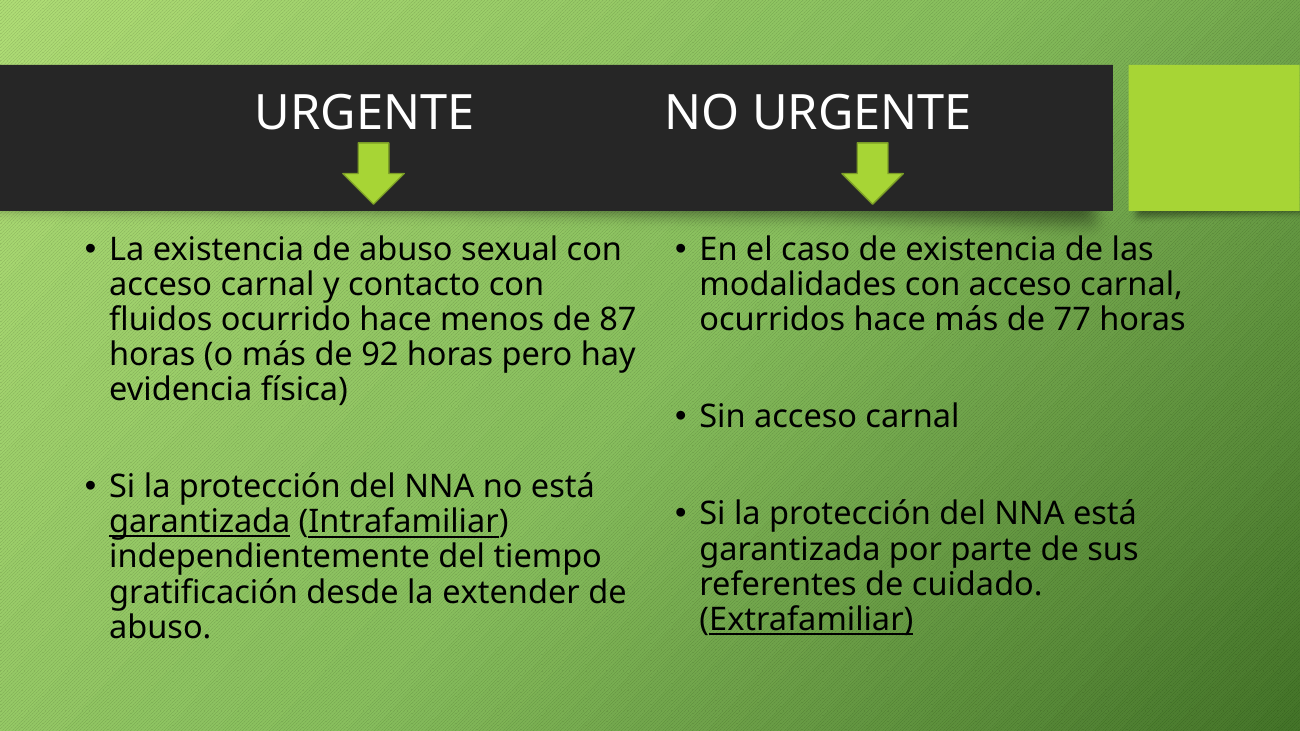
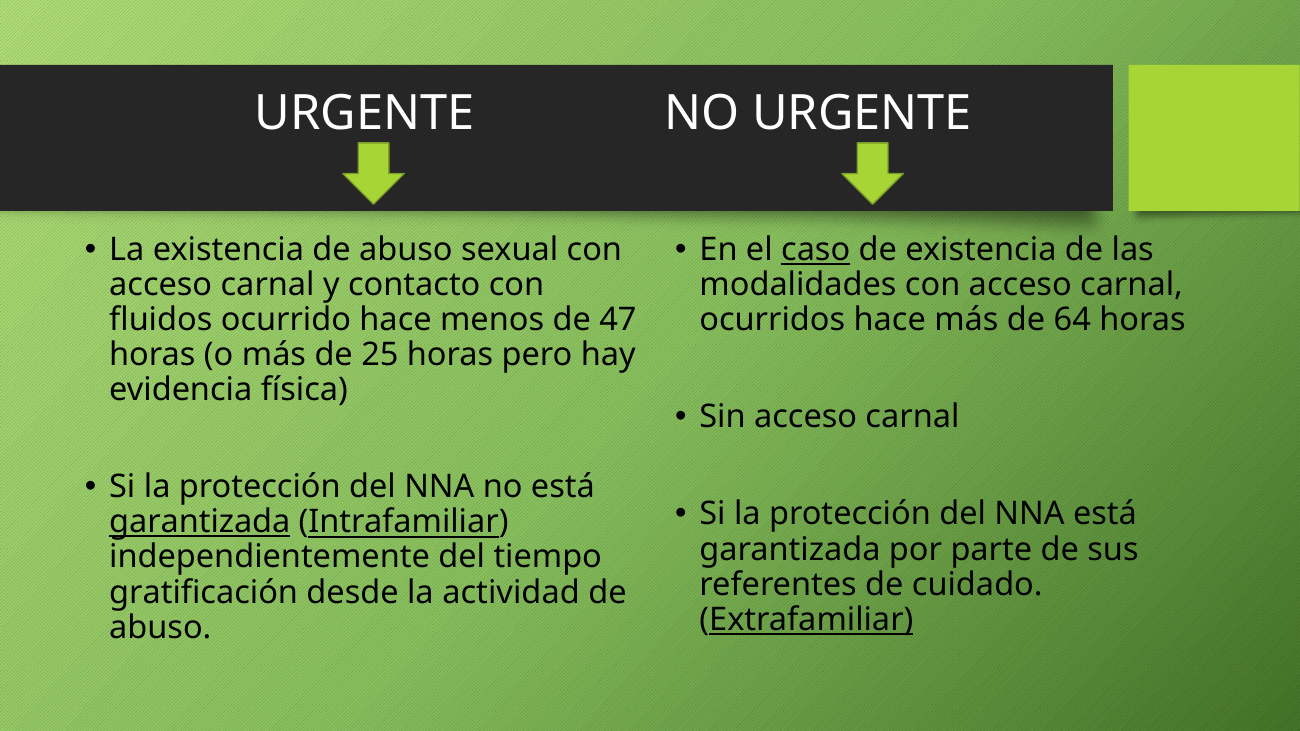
caso underline: none -> present (816, 250)
87: 87 -> 47 (618, 320)
77: 77 -> 64 (1072, 320)
92: 92 -> 25 (380, 355)
extender: extender -> actividad (511, 593)
